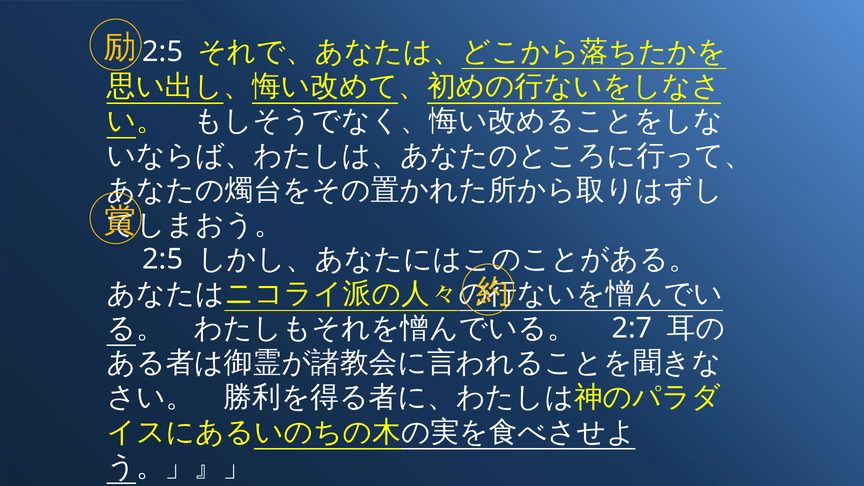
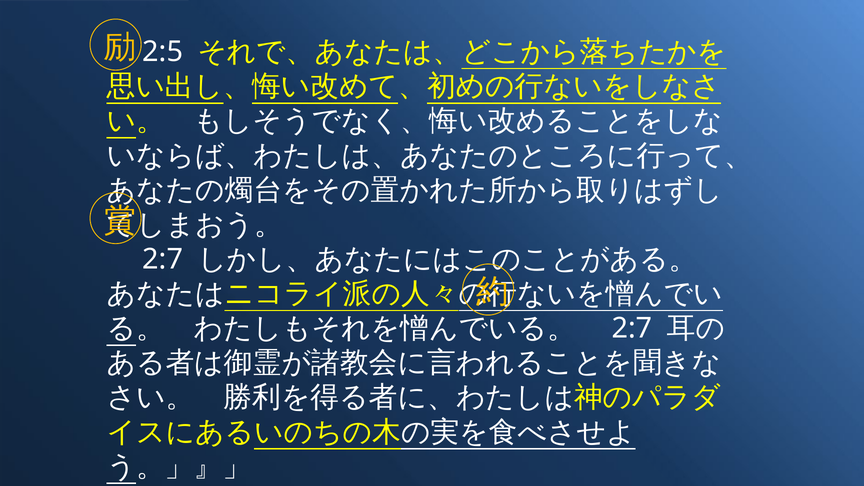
2:5: 2:5 -> 2:7 (163, 259)
